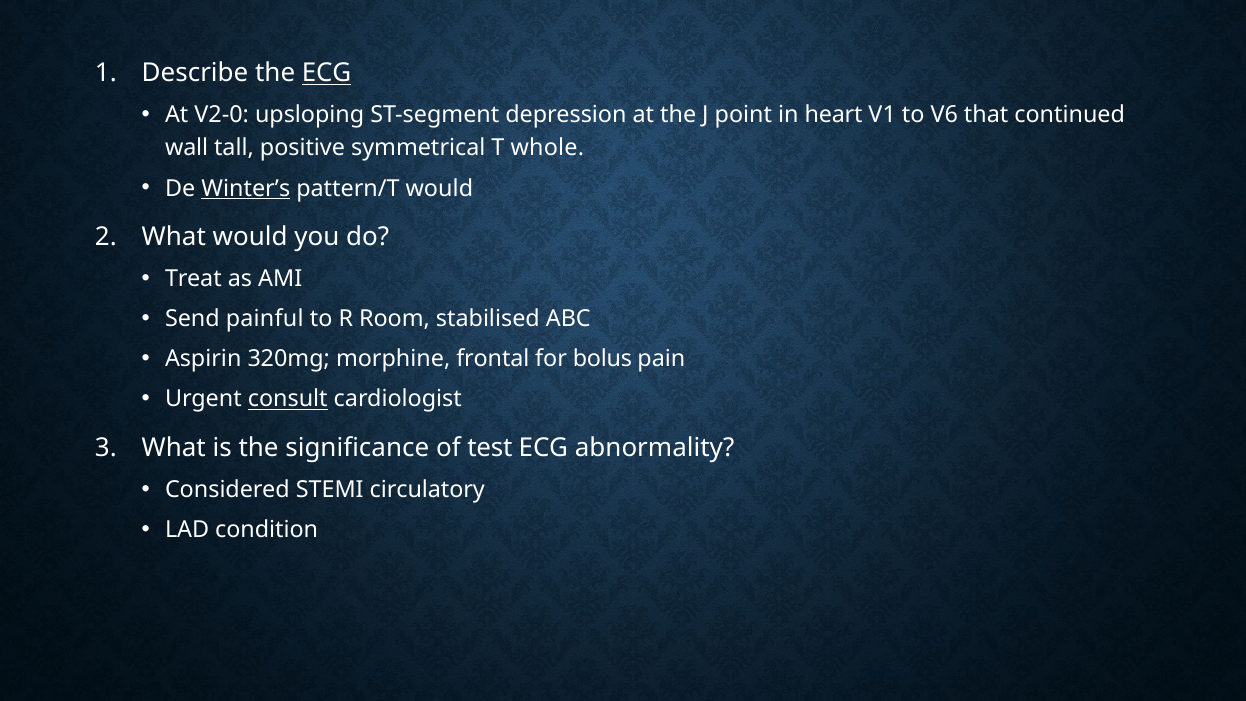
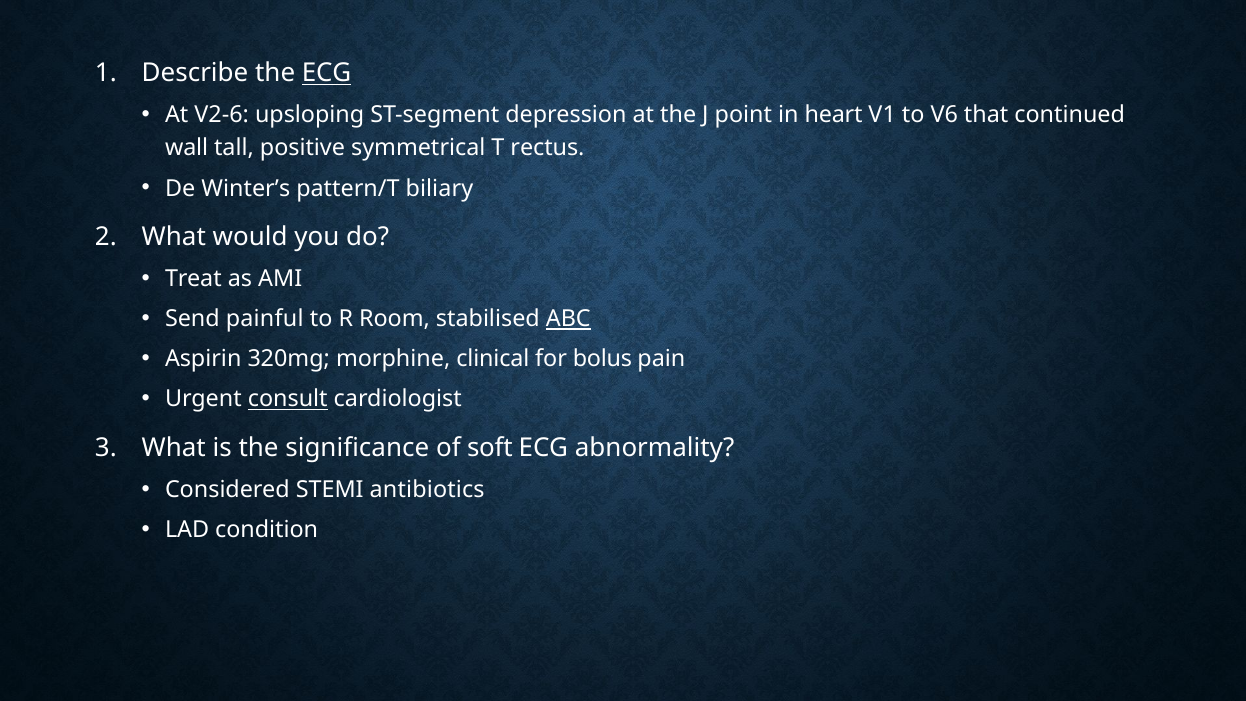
V2-0: V2-0 -> V2-6 (222, 115)
whole: whole -> rectus (547, 148)
Winter’s underline: present -> none (246, 188)
pattern/T would: would -> biliary (439, 188)
ABC underline: none -> present (568, 319)
frontal: frontal -> clinical (493, 359)
test: test -> soft (490, 448)
circulatory: circulatory -> antibiotics (427, 490)
